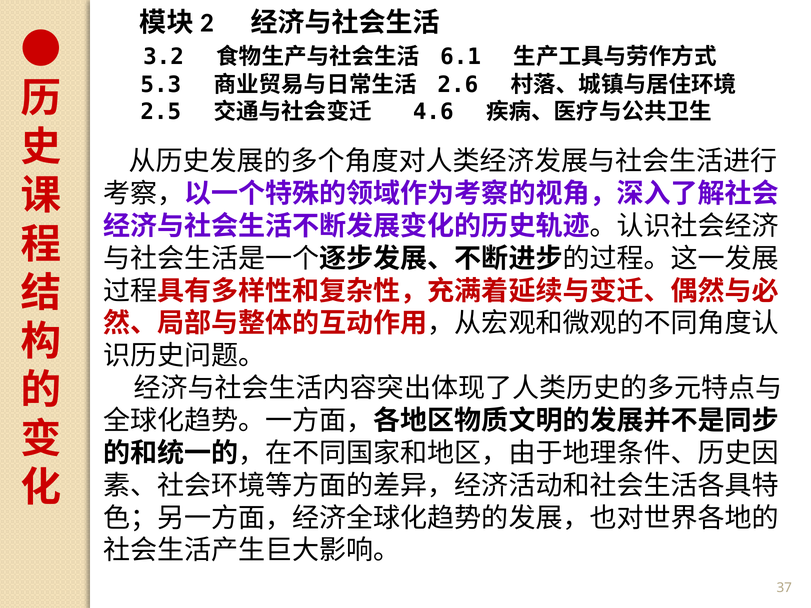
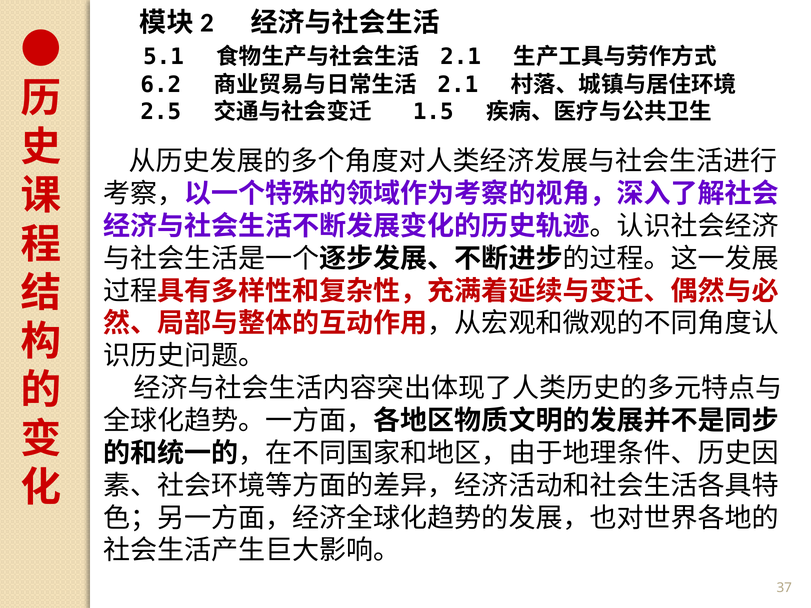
3.2: 3.2 -> 5.1 (164, 57)
6.1: 6.1 -> 2.1 (461, 57)
5.3: 5.3 -> 6.2 (161, 85)
2.6: 2.6 -> 2.1 (458, 85)
4.6: 4.6 -> 1.5 (433, 112)
